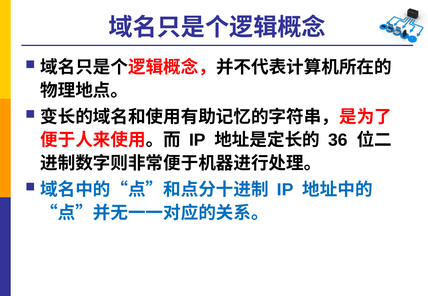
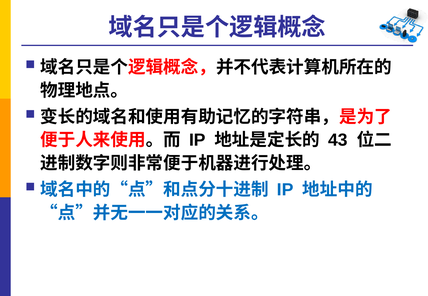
36: 36 -> 43 (338, 140)
